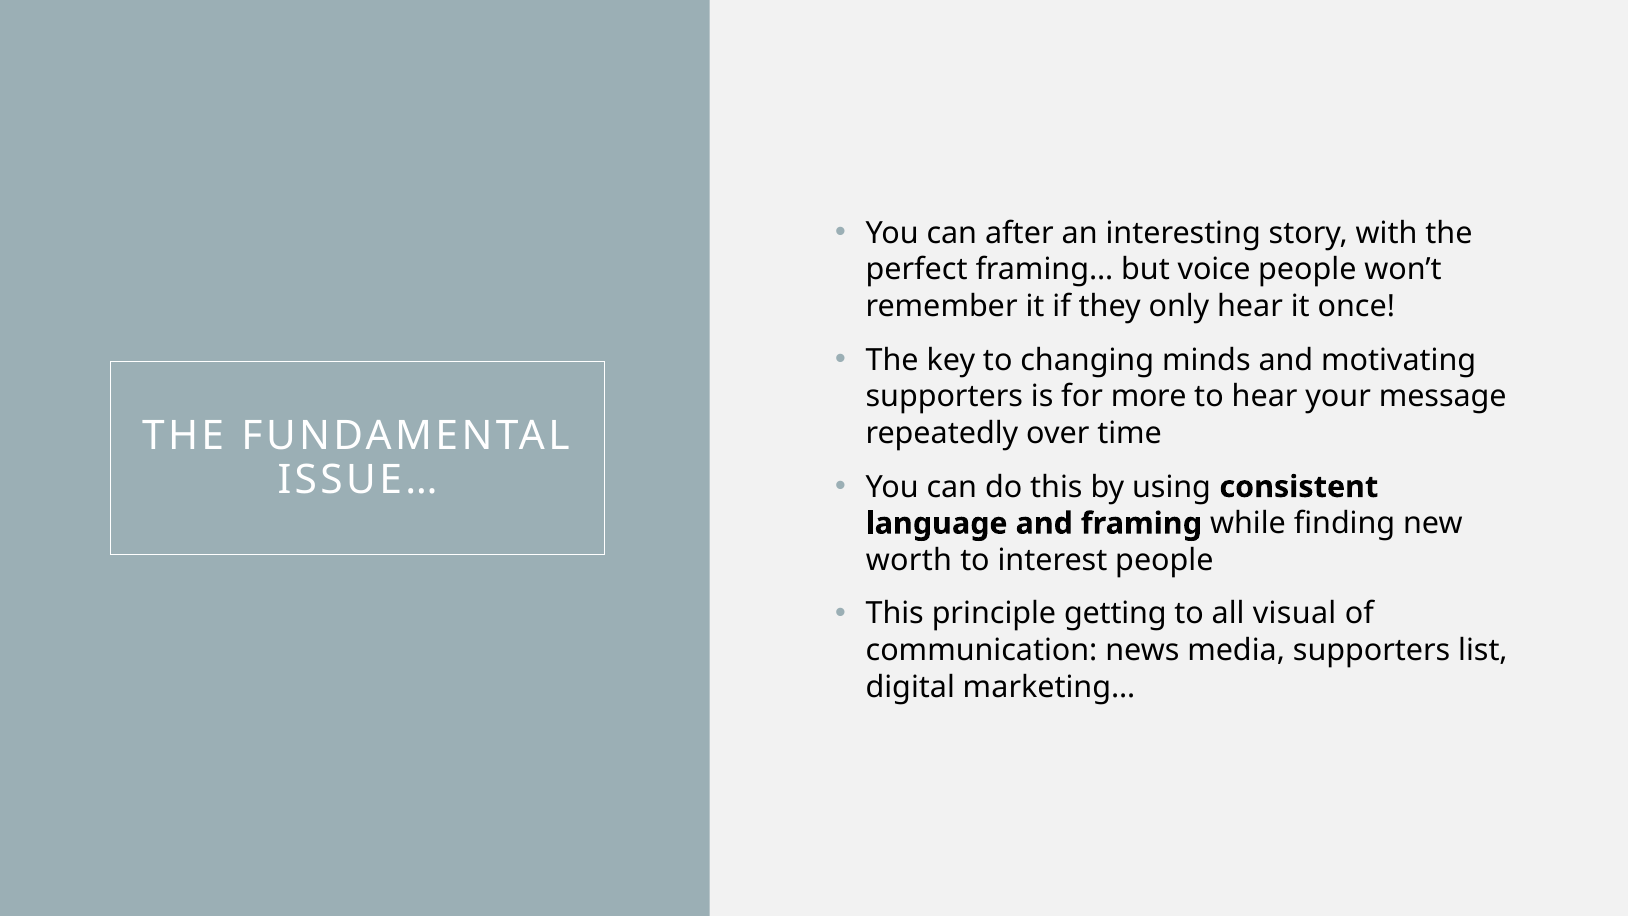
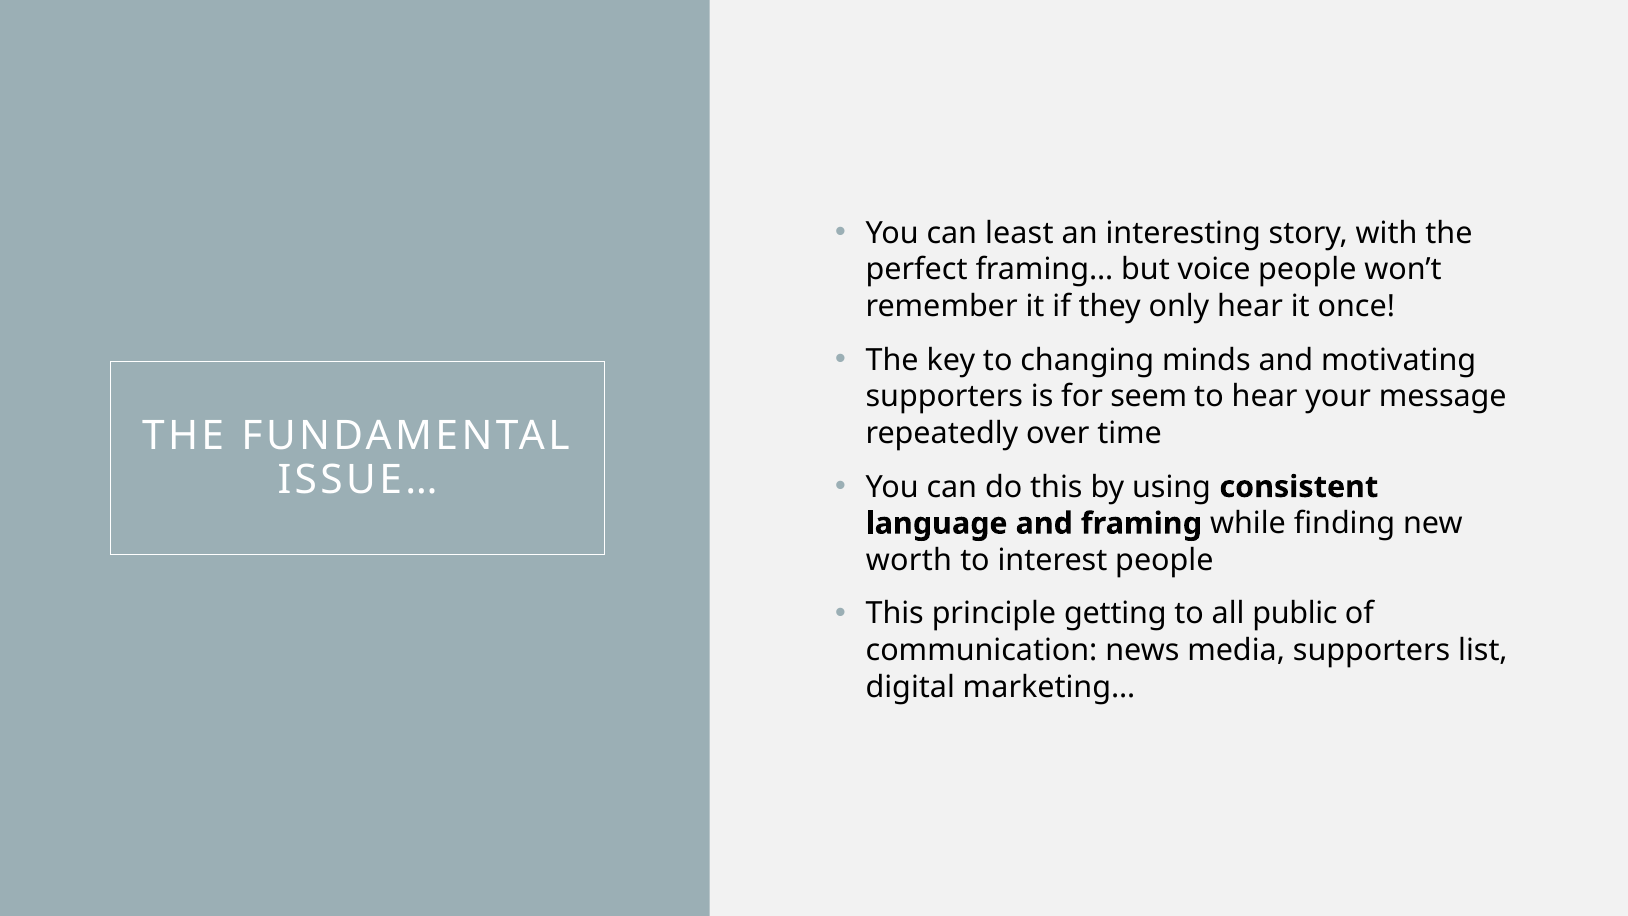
after: after -> least (1019, 233)
more: more -> seem (1149, 397)
visual: visual -> public (1295, 614)
